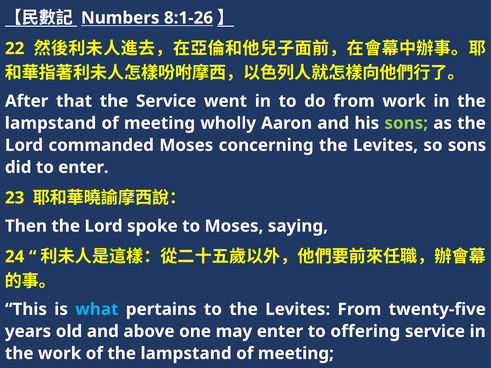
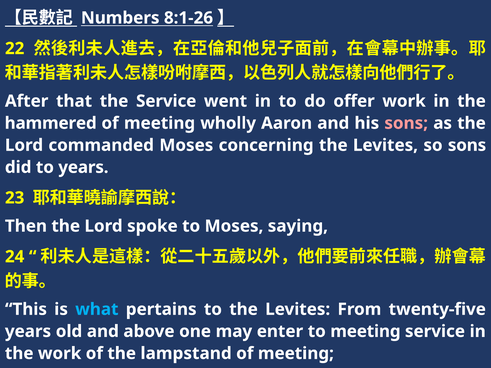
do from: from -> offer (354, 101)
lampstand: lampstand -> hammered (51, 123)
sons colour: light green -> pink (406, 123)
to enter: enter -> years (83, 167)
to offering: offering -> meeting (365, 332)
